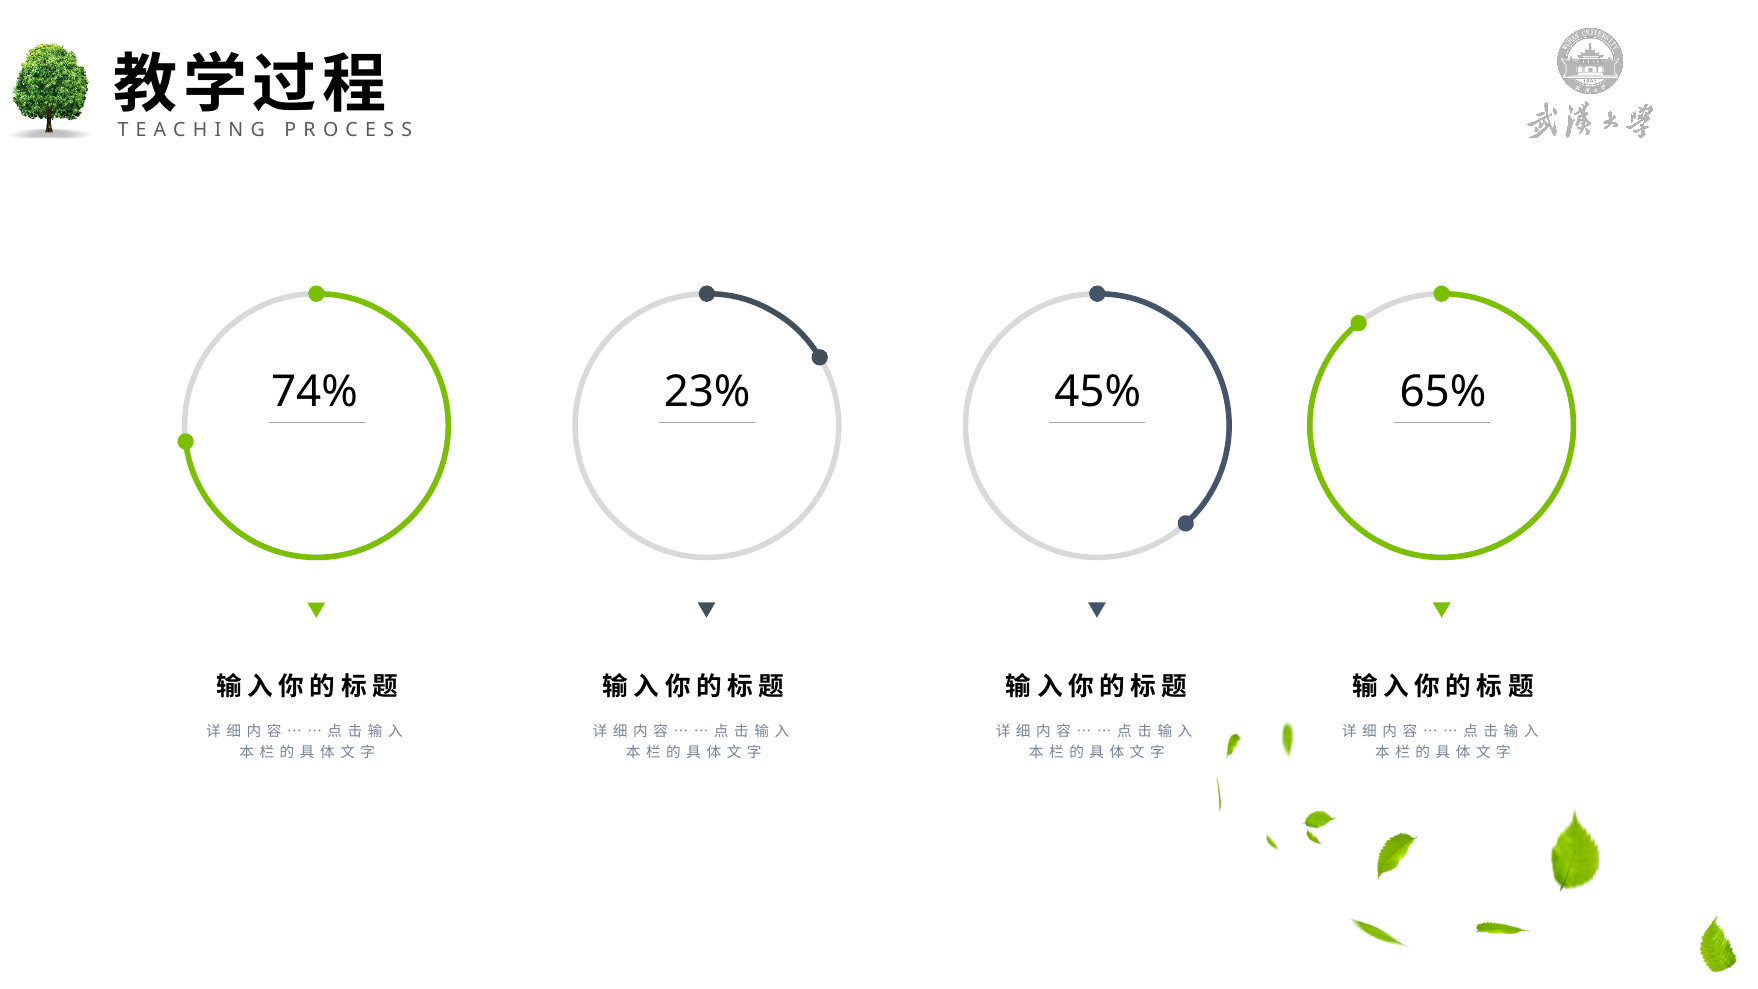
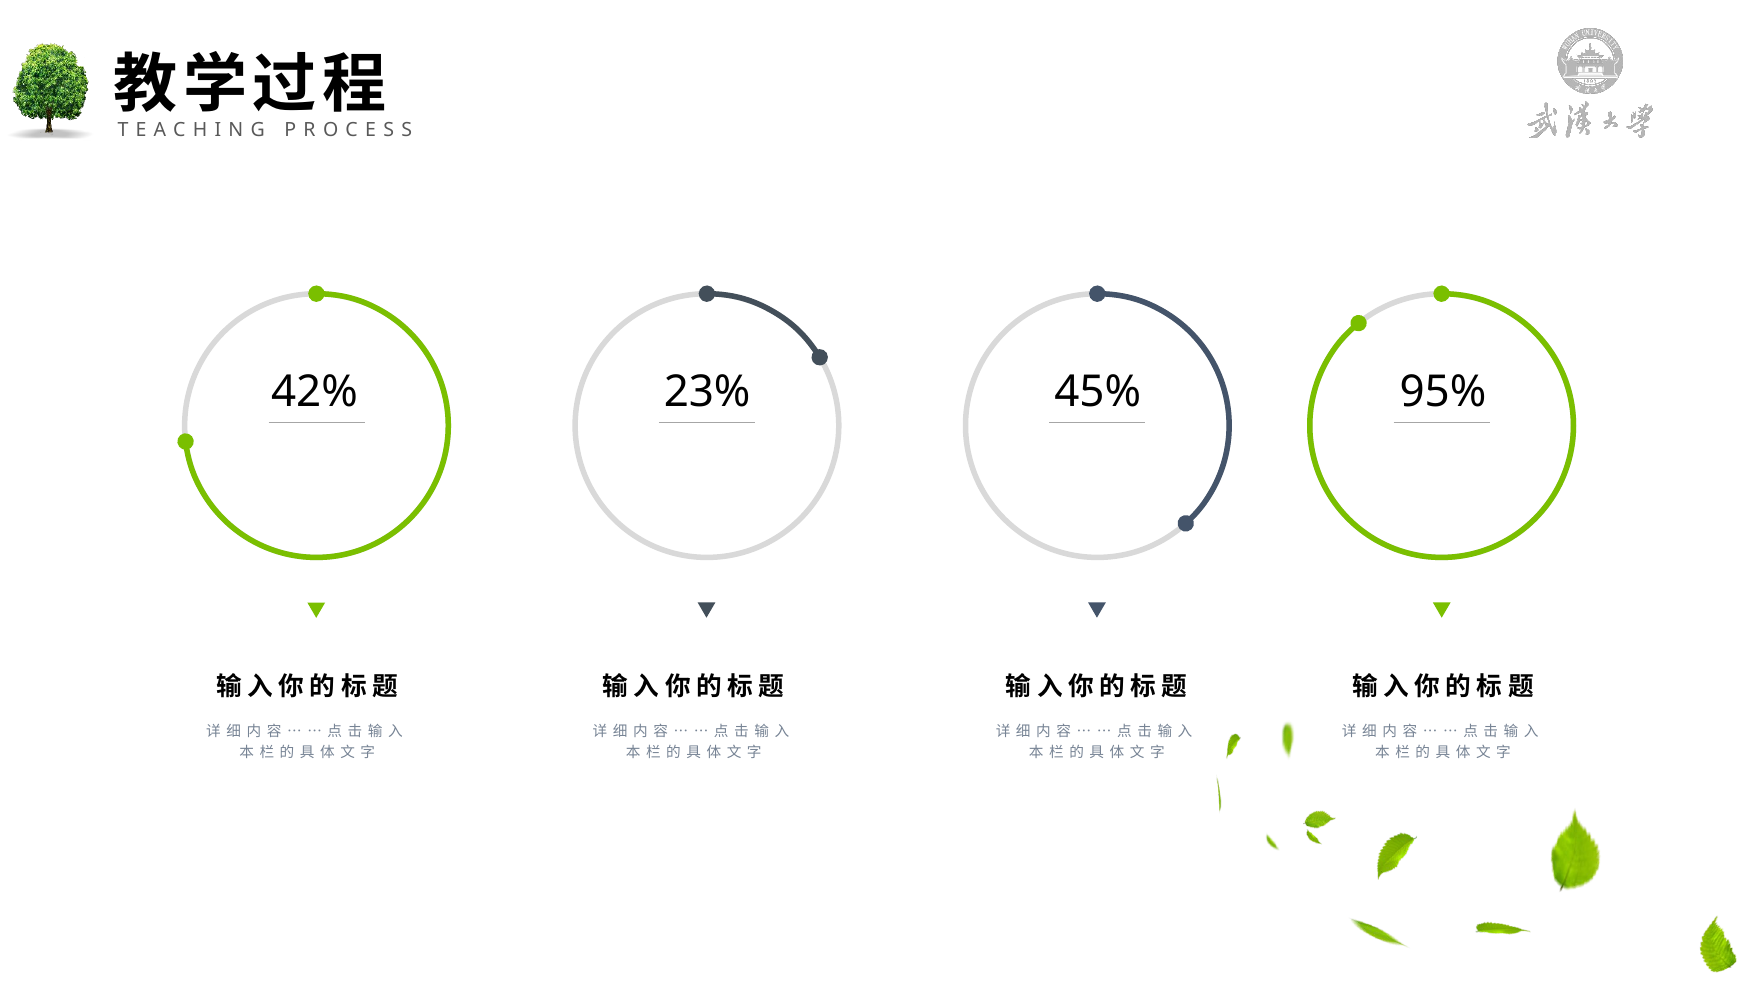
74%: 74% -> 42% (315, 392)
65%: 65% -> 95% (1443, 392)
